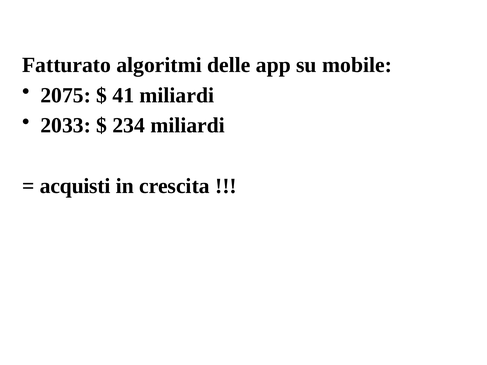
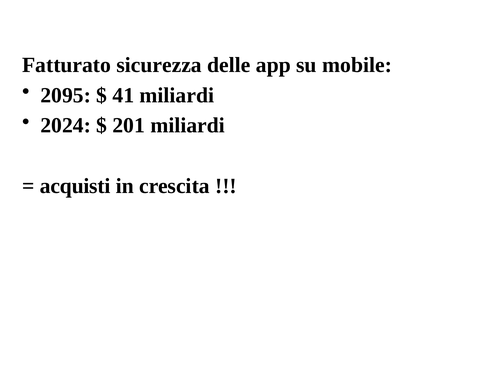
algoritmi: algoritmi -> sicurezza (159, 65)
2075: 2075 -> 2095 (66, 95)
2033: 2033 -> 2024 (66, 126)
234: 234 -> 201 (129, 126)
